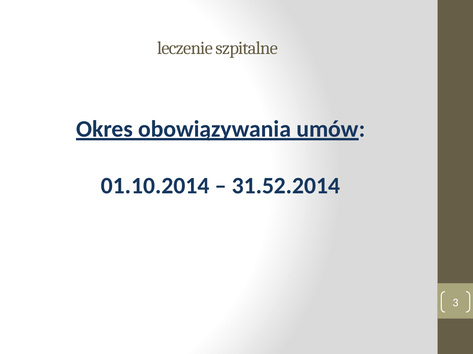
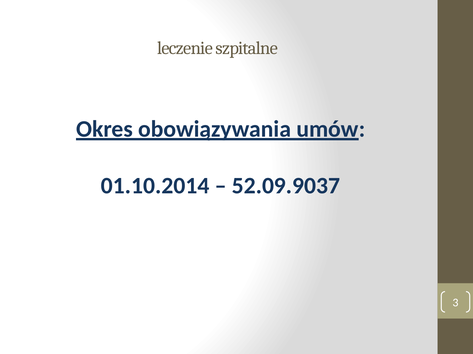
31.52.2014: 31.52.2014 -> 52.09.9037 (286, 186)
